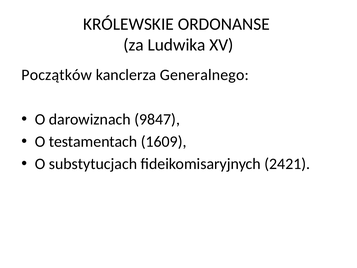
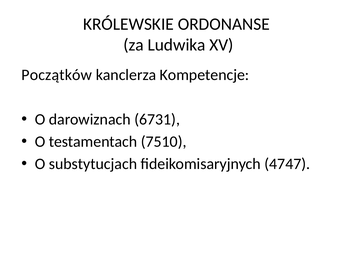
Generalnego: Generalnego -> Kompetencje (204, 75)
9847: 9847 -> 6731 (157, 119)
1609: 1609 -> 7510 (164, 142)
2421: 2421 -> 4747 (287, 164)
